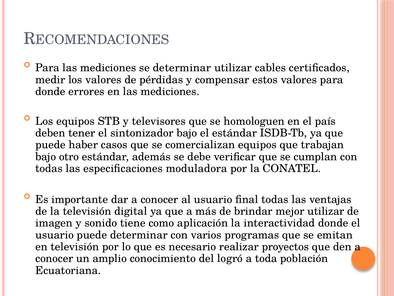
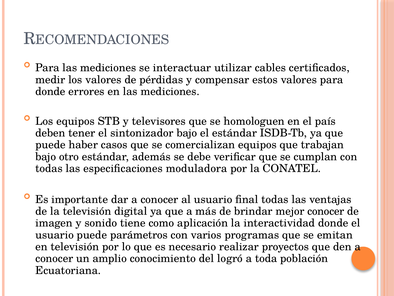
se determinar: determinar -> interactuar (182, 68)
mejor utilizar: utilizar -> conocer (326, 211)
puede determinar: determinar -> parámetros (139, 235)
